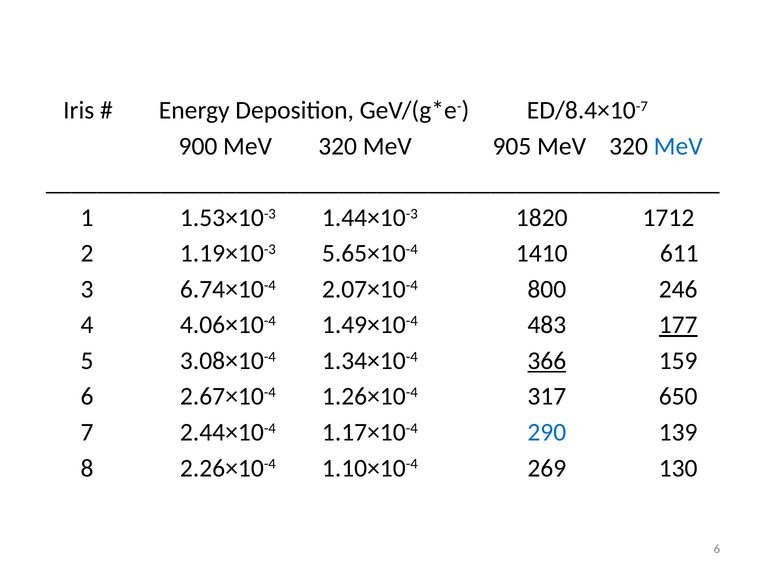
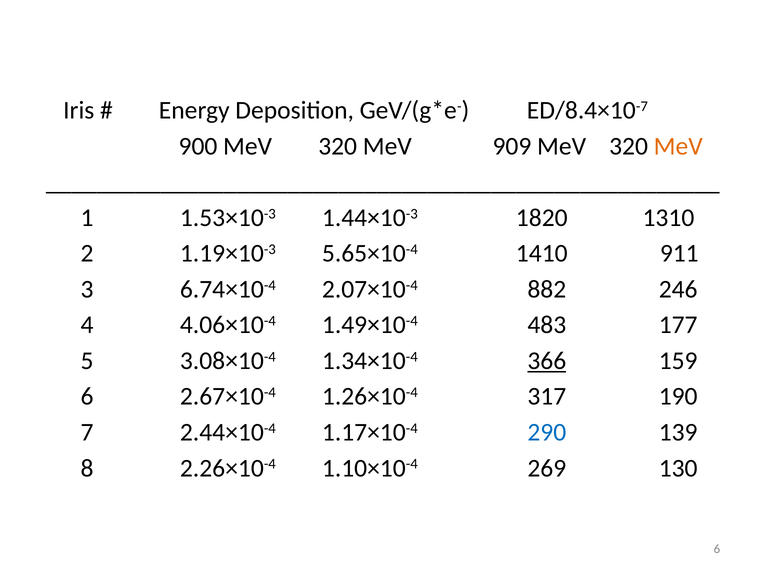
905: 905 -> 909 (512, 146)
MeV colour: blue -> orange (678, 146)
1712: 1712 -> 1310 (668, 218)
611: 611 -> 911 (679, 253)
800: 800 -> 882 (547, 289)
177 underline: present -> none (678, 325)
650: 650 -> 190 (678, 396)
